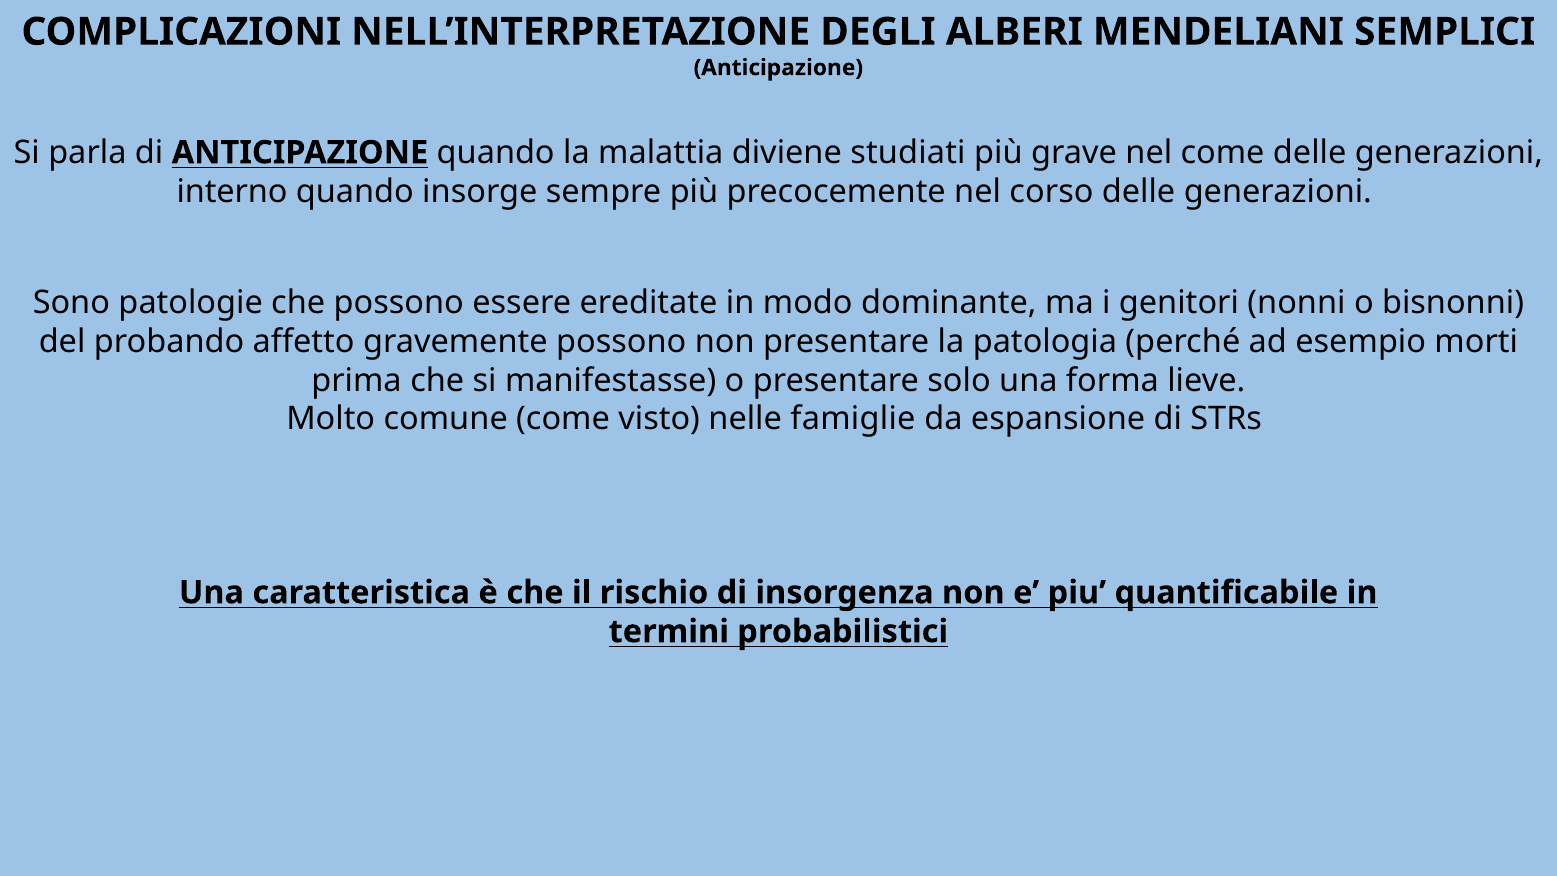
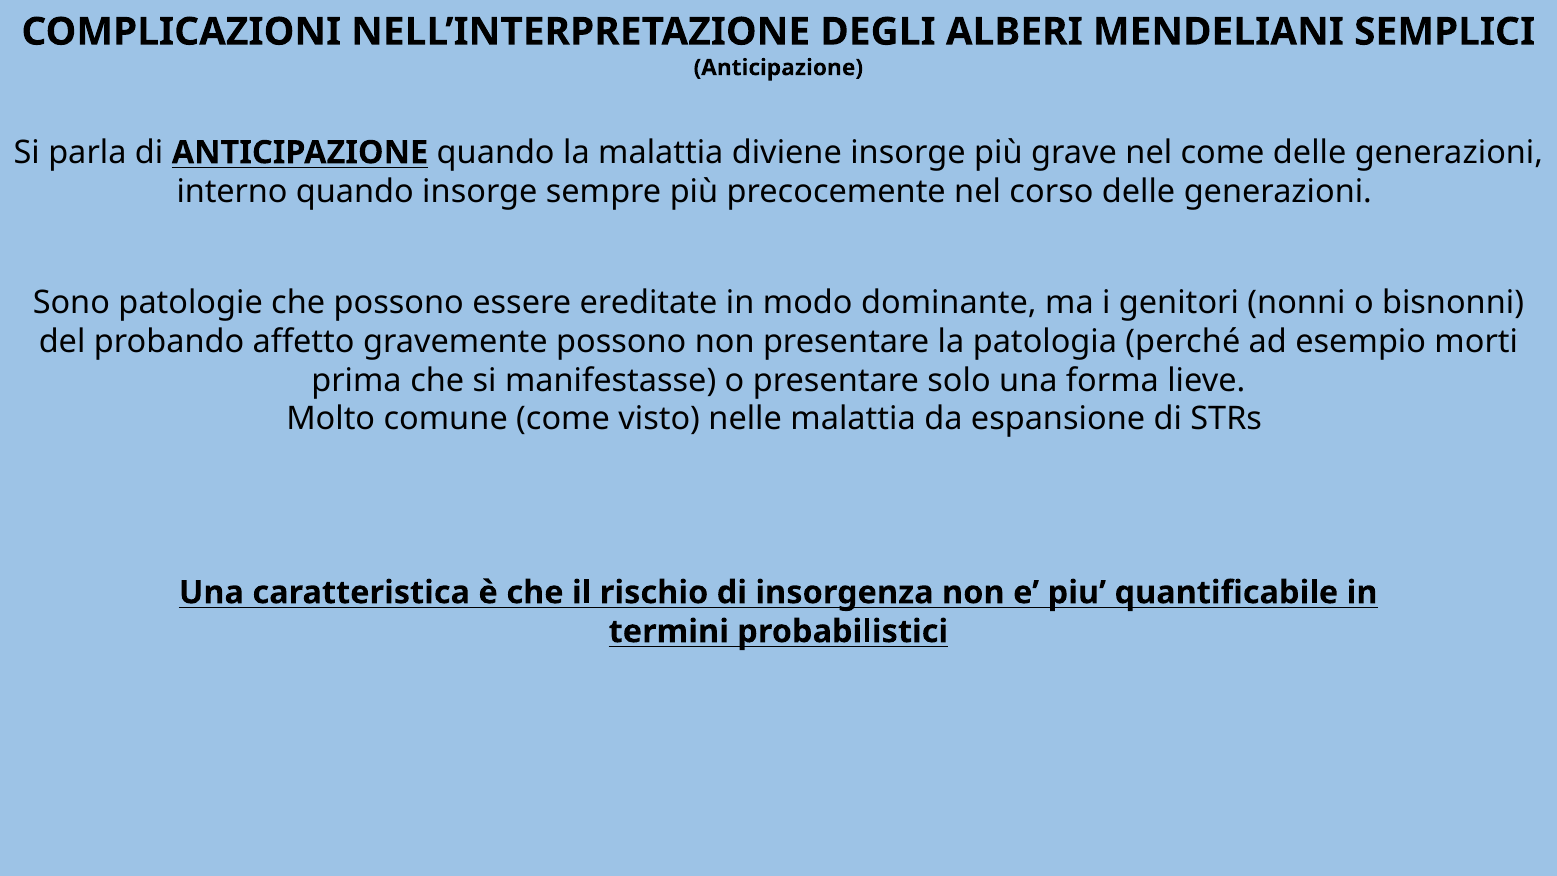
diviene studiati: studiati -> insorge (908, 153)
nelle famiglie: famiglie -> malattia (853, 419)
